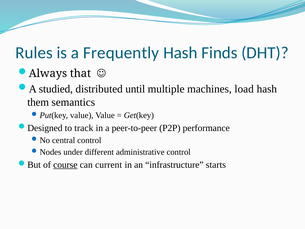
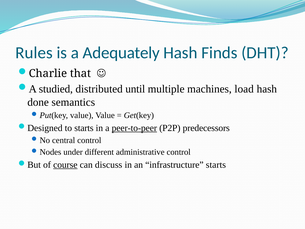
Frequently: Frequently -> Adequately (121, 53)
Always: Always -> Charlie (48, 73)
them: them -> done (38, 102)
to track: track -> starts (84, 128)
peer-to-peer underline: none -> present (134, 128)
performance: performance -> predecessors (206, 128)
current: current -> discuss (109, 165)
